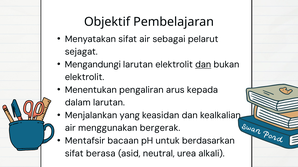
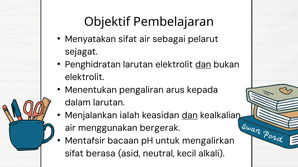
Mengandungi: Mengandungi -> Penghidratan (93, 65)
yang: yang -> ialah (130, 116)
dan underline: none -> present (190, 116)
berdasarkan: berdasarkan -> mengalirkan (208, 141)
urea: urea -> kecil (187, 154)
